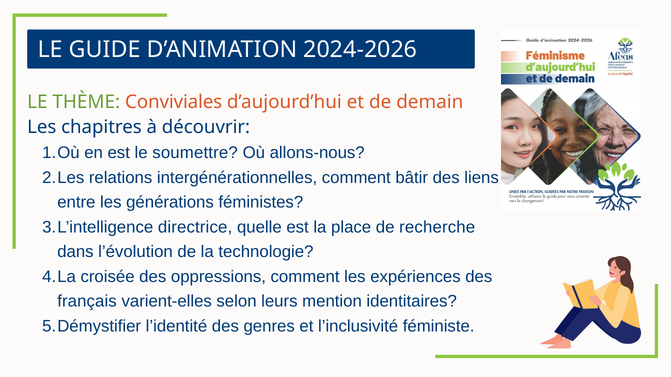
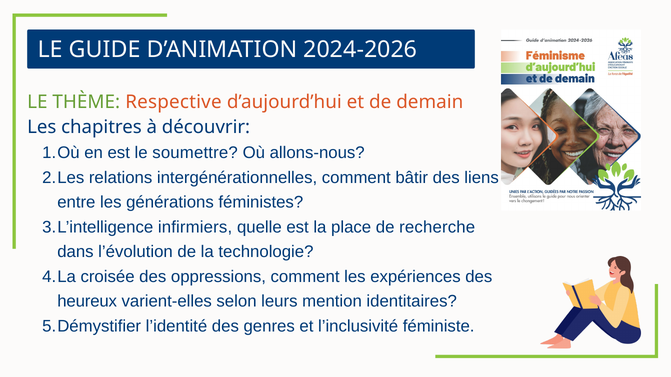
Conviviales: Conviviales -> Respective (173, 102)
directrice: directrice -> infirmiers (195, 227)
français: français -> heureux (87, 302)
